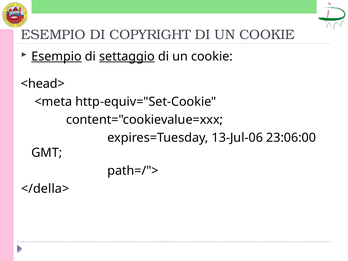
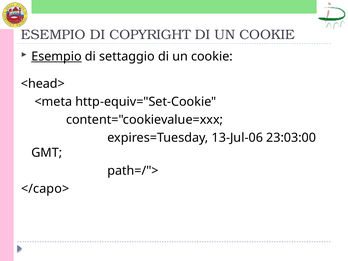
settaggio underline: present -> none (127, 57)
23:06:00: 23:06:00 -> 23:03:00 (291, 138)
</della>: </della> -> </capo> (45, 189)
